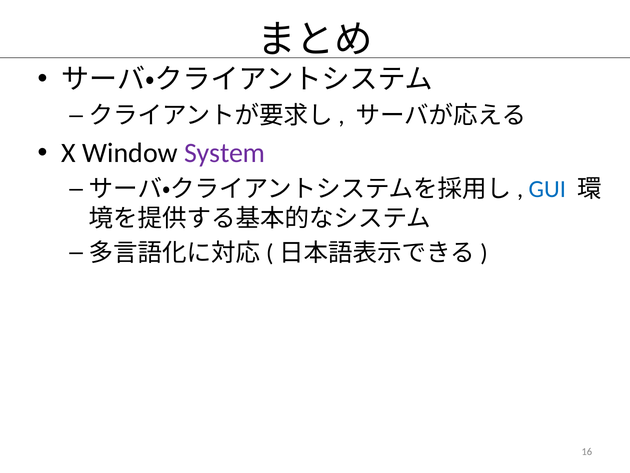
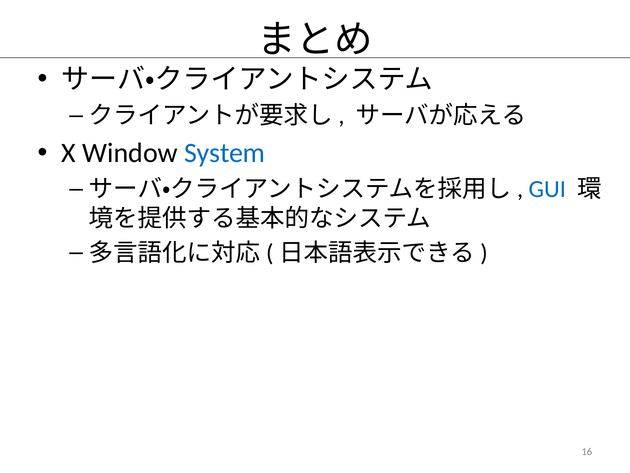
System colour: purple -> blue (225, 153)
